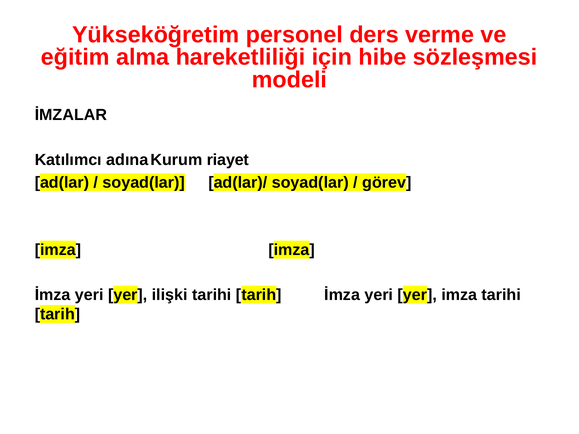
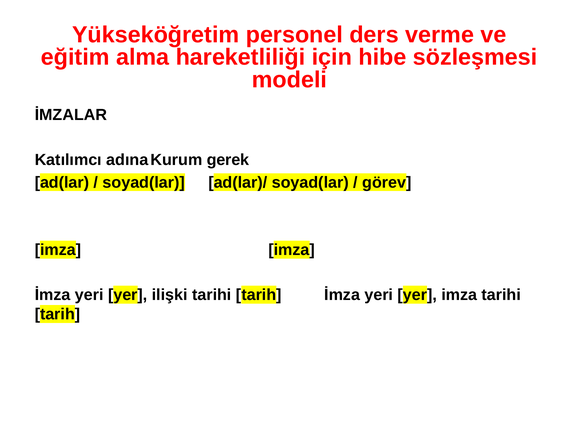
riayet: riayet -> gerek (228, 160)
